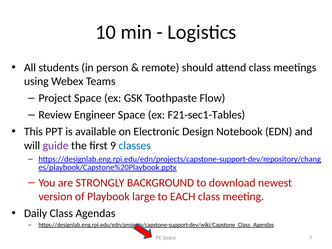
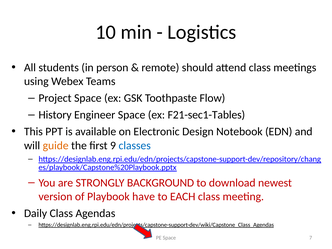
Review: Review -> History (55, 115)
guide colour: purple -> orange (56, 145)
large: large -> have (144, 197)
